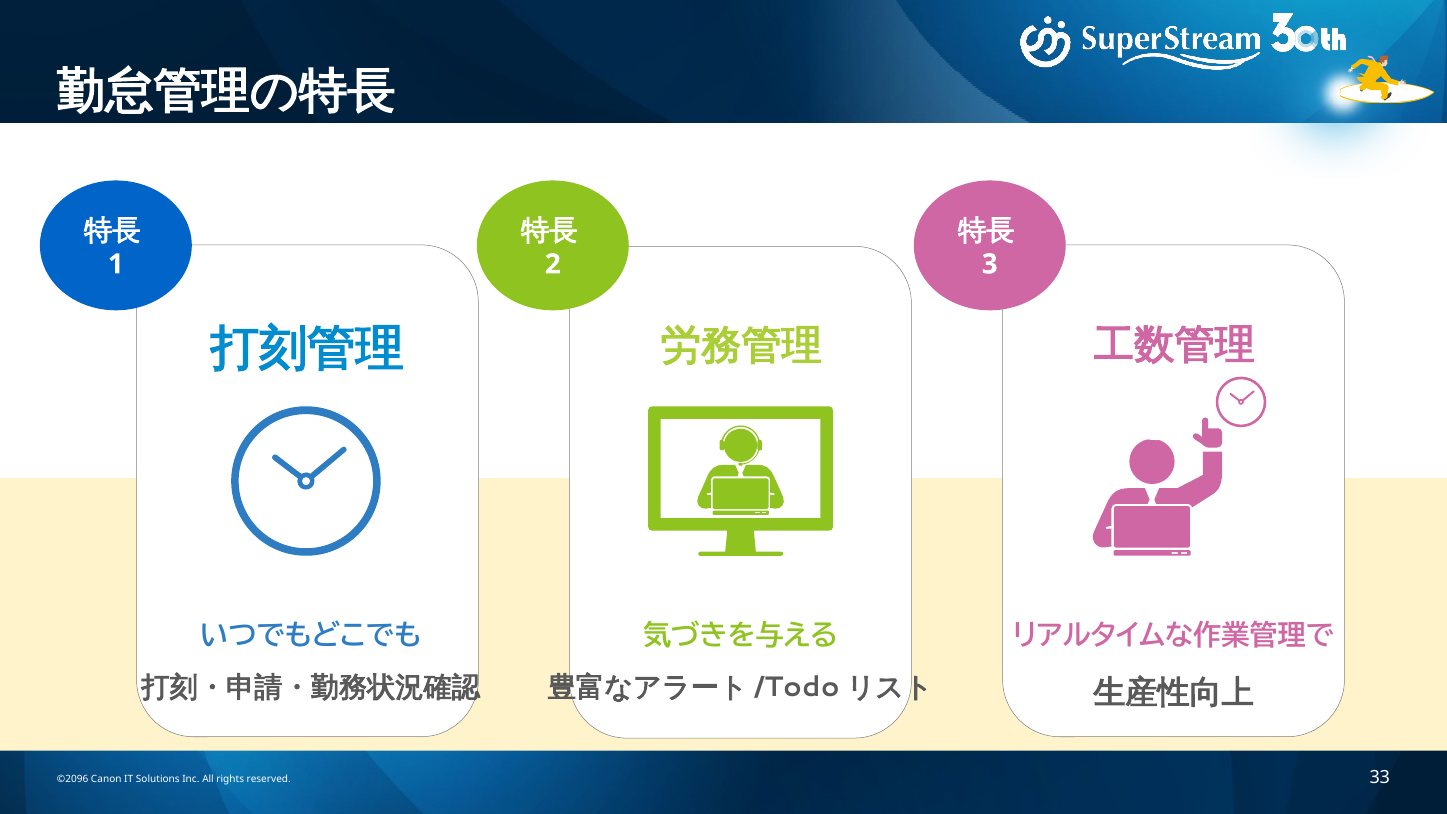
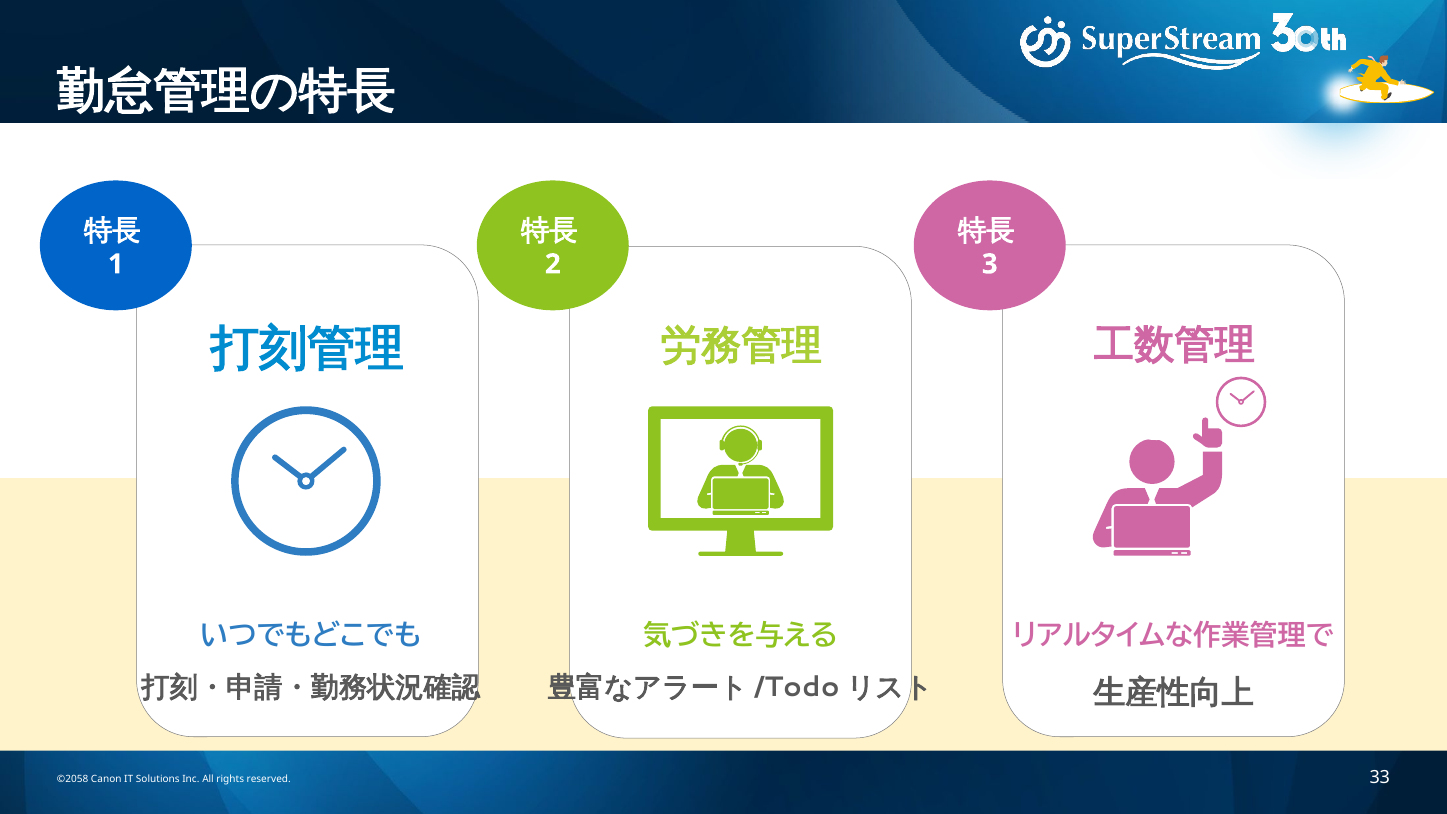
©2096: ©2096 -> ©2058 (73, 779)
